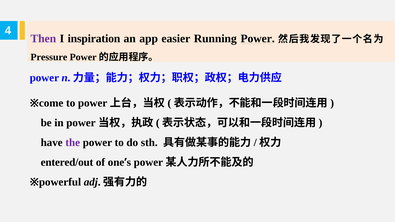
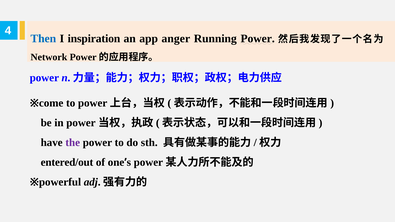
Then colour: purple -> blue (43, 39)
easier: easier -> anger (176, 39)
Pressure: Pressure -> Network (49, 57)
